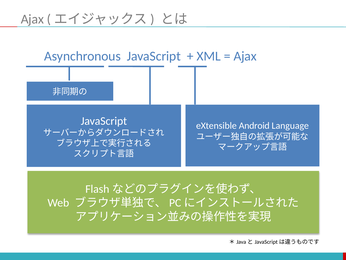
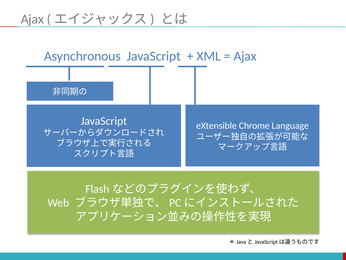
Android: Android -> Chrome (254, 126)
